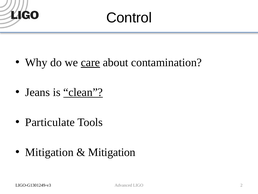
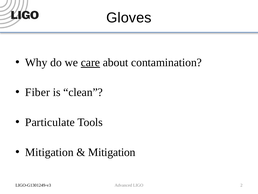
Control: Control -> Gloves (129, 18)
Jeans: Jeans -> Fiber (38, 92)
clean underline: present -> none (83, 92)
